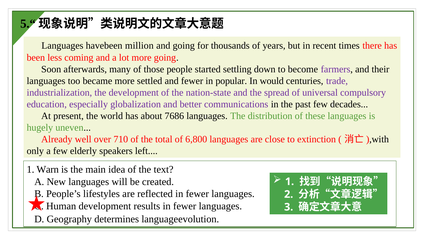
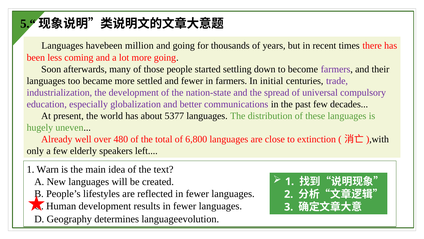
in popular: popular -> farmers (231, 81)
would: would -> initial (272, 81)
7686: 7686 -> 5377 (174, 116)
710: 710 -> 480 (121, 139)
